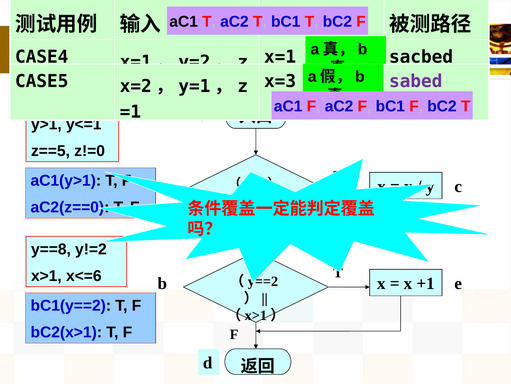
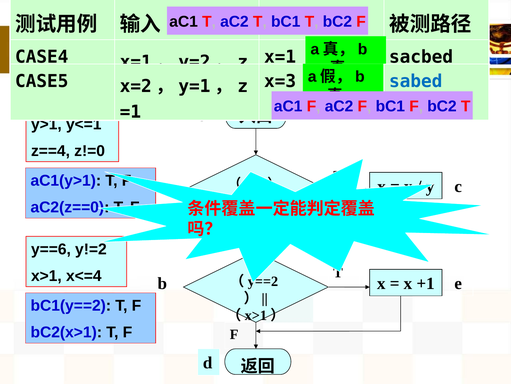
sabed colour: purple -> blue (416, 81)
z==5: z==5 -> z==4 (50, 151)
y==8: y==8 -> y==6 (51, 249)
x<=6: x<=6 -> x<=4 (84, 275)
